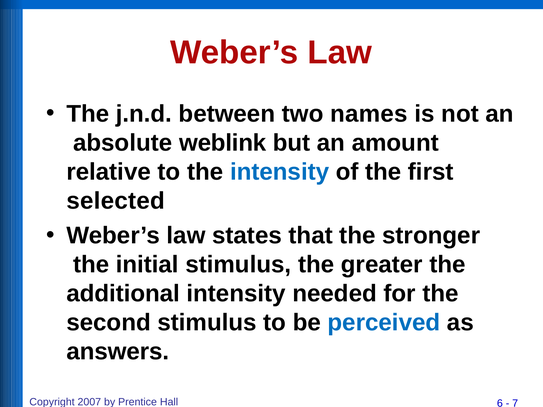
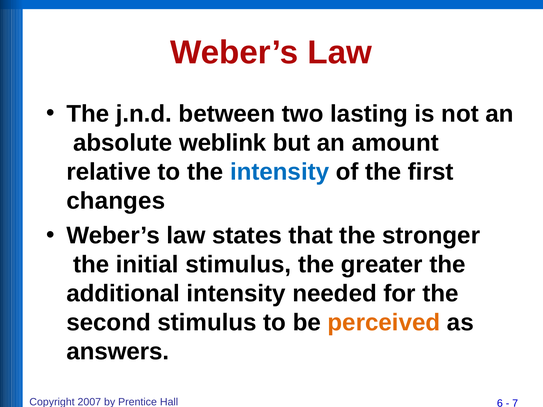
names: names -> lasting (369, 114)
selected: selected -> changes (116, 201)
perceived colour: blue -> orange (384, 323)
